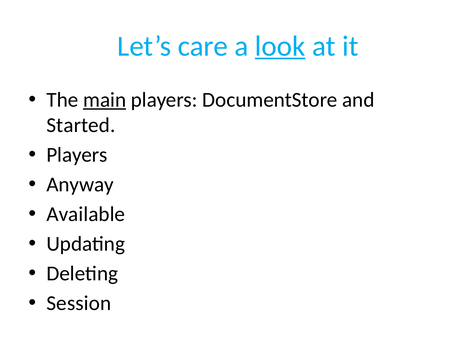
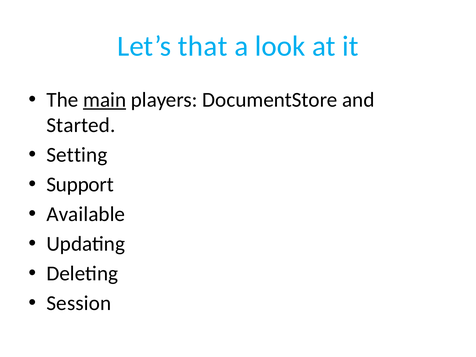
care: care -> that (203, 46)
look underline: present -> none (280, 46)
Players: Players -> Setting (77, 155)
Anyway: Anyway -> Support (80, 185)
